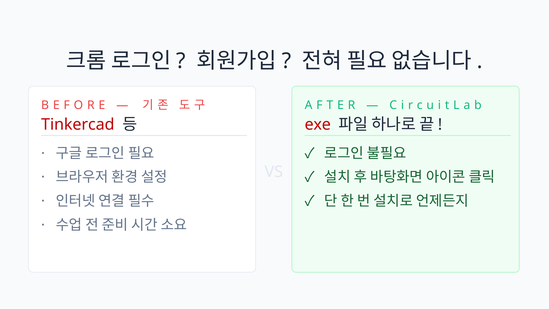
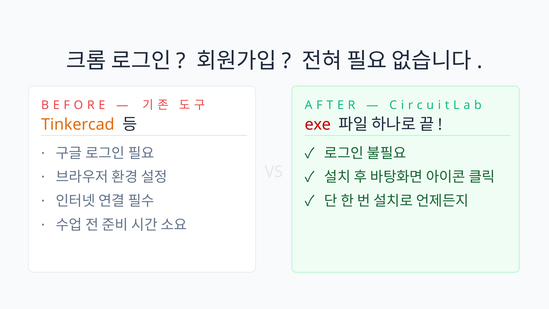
Tinkercad colour: red -> orange (78, 125)
